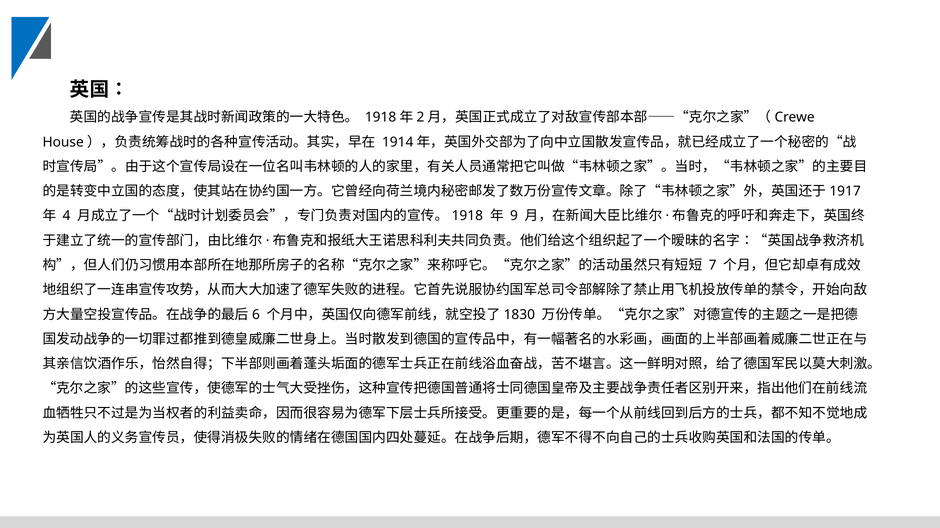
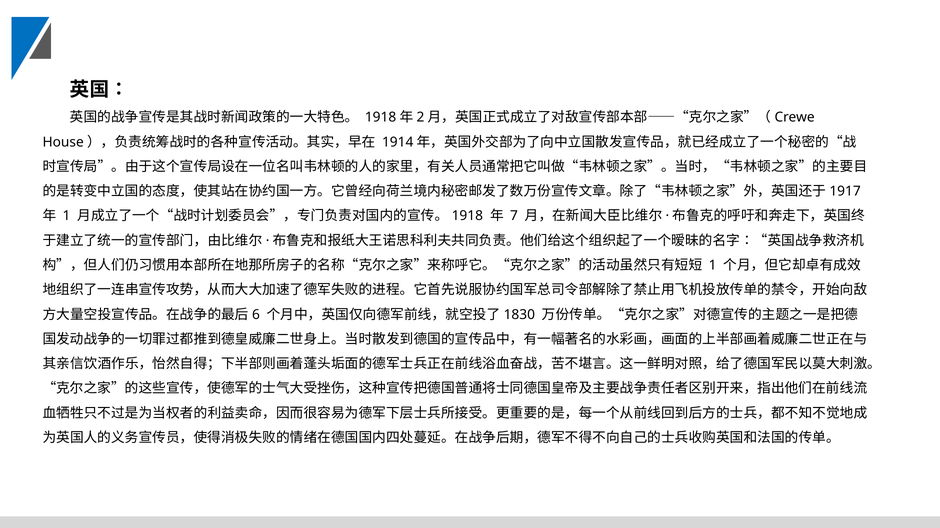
4: 4 -> 1 (67, 216)
9: 9 -> 7 (514, 216)
7: 7 -> 1 (713, 266)
